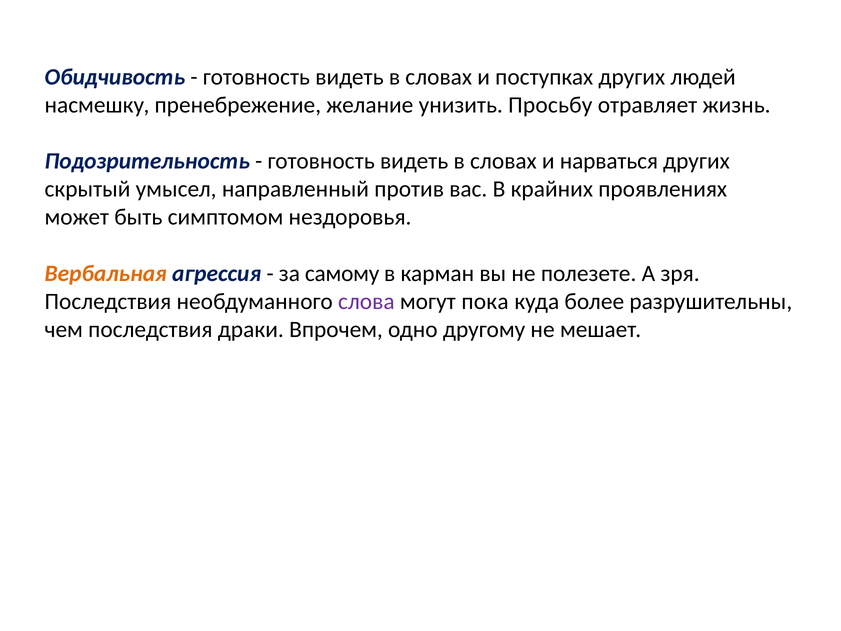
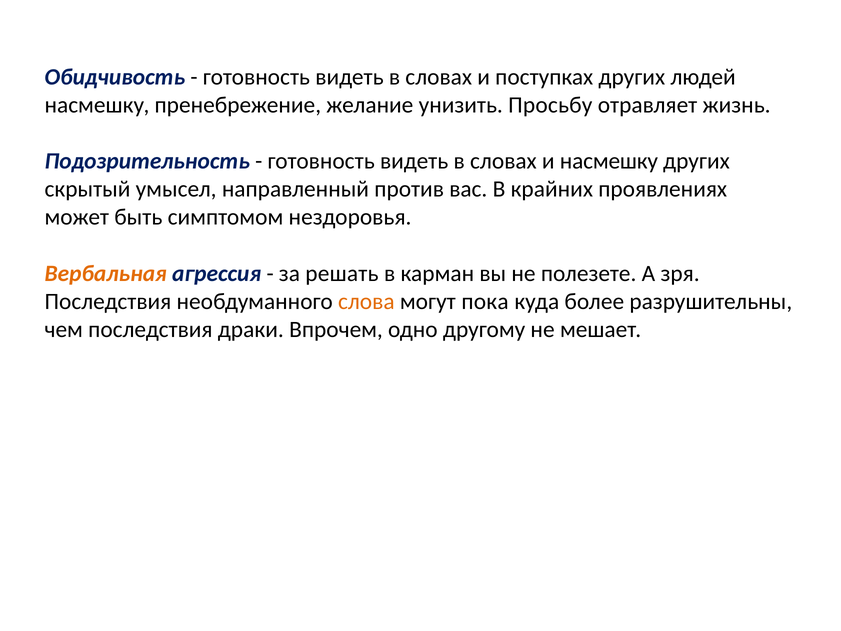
и нарваться: нарваться -> насмешку (609, 161)
самому: самому -> решать (342, 273)
слова colour: purple -> orange (366, 301)
